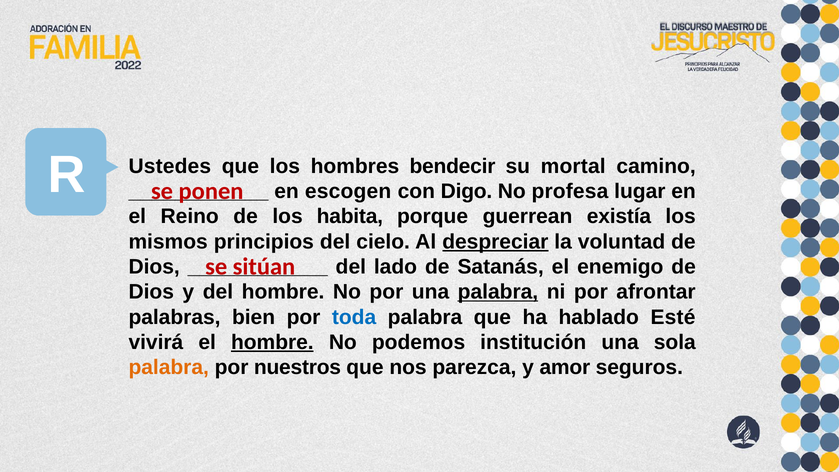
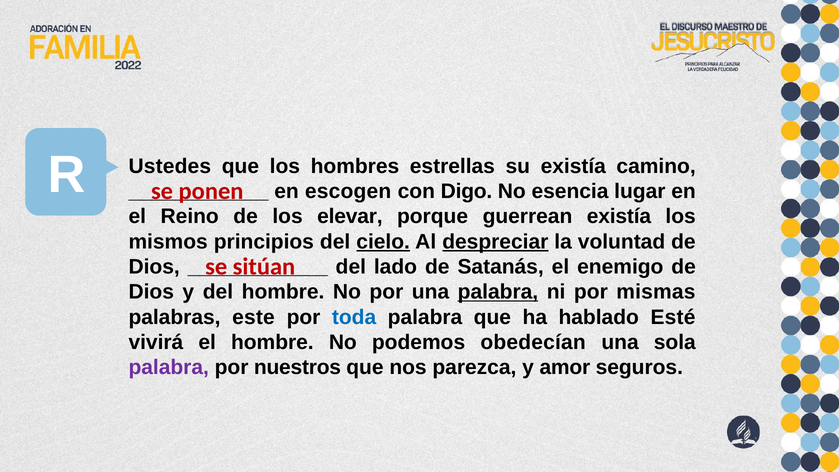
bendecir: bendecir -> estrellas (452, 166)
su mortal: mortal -> existía (573, 166)
profesa: profesa -> esencia (570, 191)
habita: habita -> elevar (350, 216)
cielo underline: none -> present (383, 242)
afrontar: afrontar -> mismas (656, 292)
bien: bien -> este (253, 317)
hombre underline: present -> none (272, 342)
institución: institución -> obedecían (533, 342)
palabra colour: orange -> purple (169, 367)
